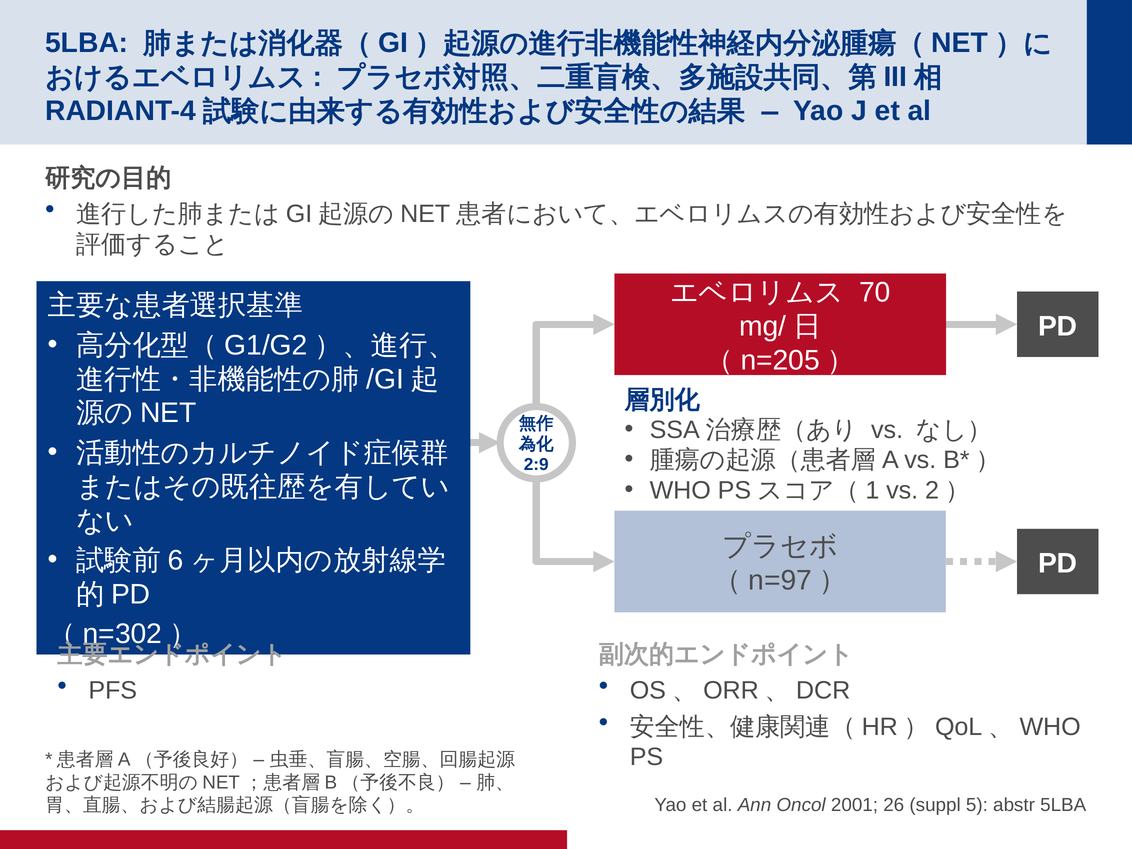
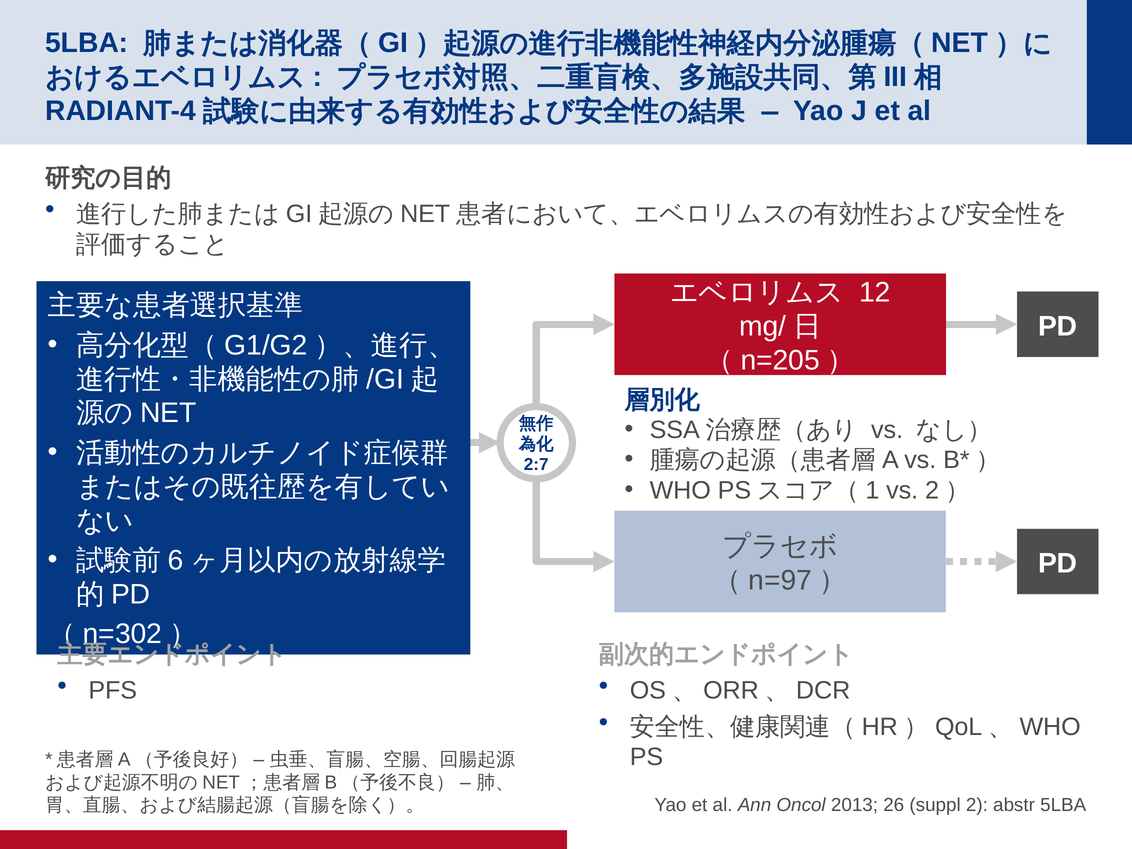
70: 70 -> 12 (875, 292)
2:9: 2:9 -> 2:7 (536, 465)
2001: 2001 -> 2013 (855, 805)
5: 5 -> 2 (977, 805)
